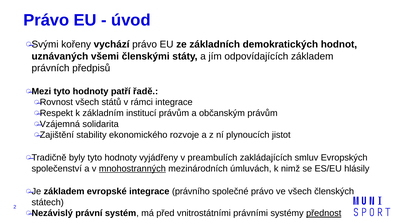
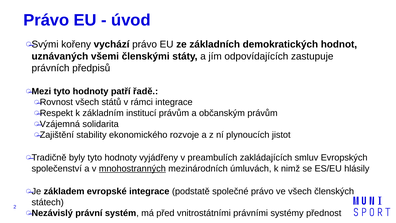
odpovídajících základem: základem -> zastupuje (312, 56)
právního: právního -> podstatě (191, 191)
přednost underline: present -> none (324, 213)
